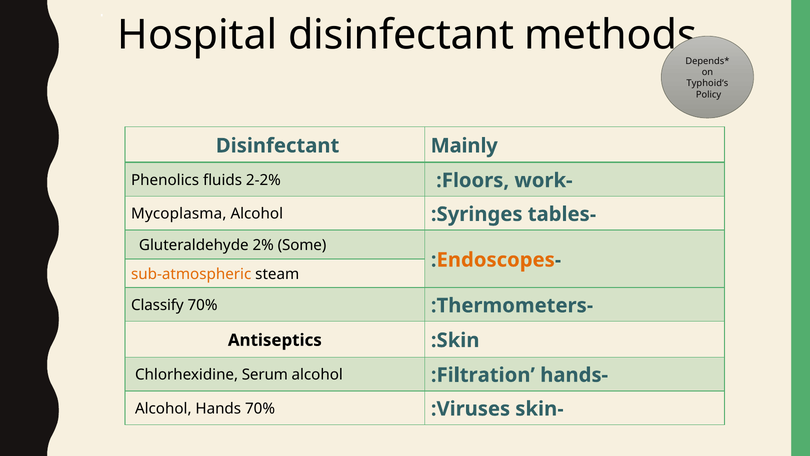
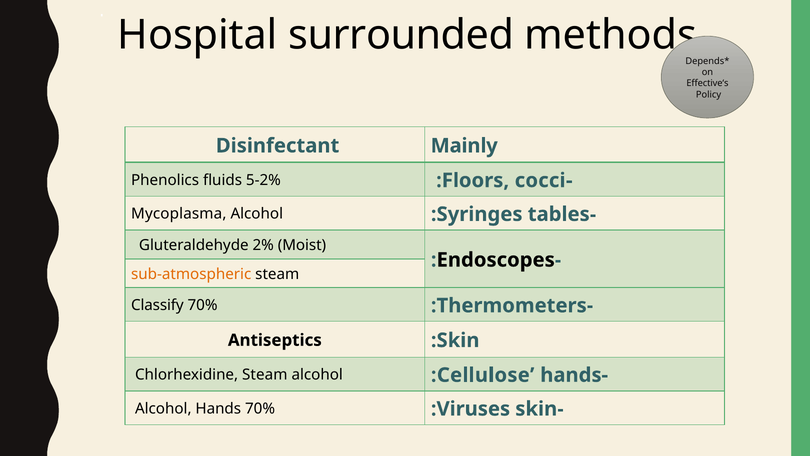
Hospital disinfectant: disinfectant -> surrounded (401, 35)
Typhoid‘s: Typhoid‘s -> Effective‘s (707, 83)
2-2%: 2-2% -> 5-2% (263, 180)
work: work -> cocci (540, 180)
Some: Some -> Moist (302, 245)
Endoscopes colour: orange -> black (496, 260)
Chlorhexidine Serum: Serum -> Steam (265, 375)
Filtration: Filtration -> Cellulose (486, 375)
